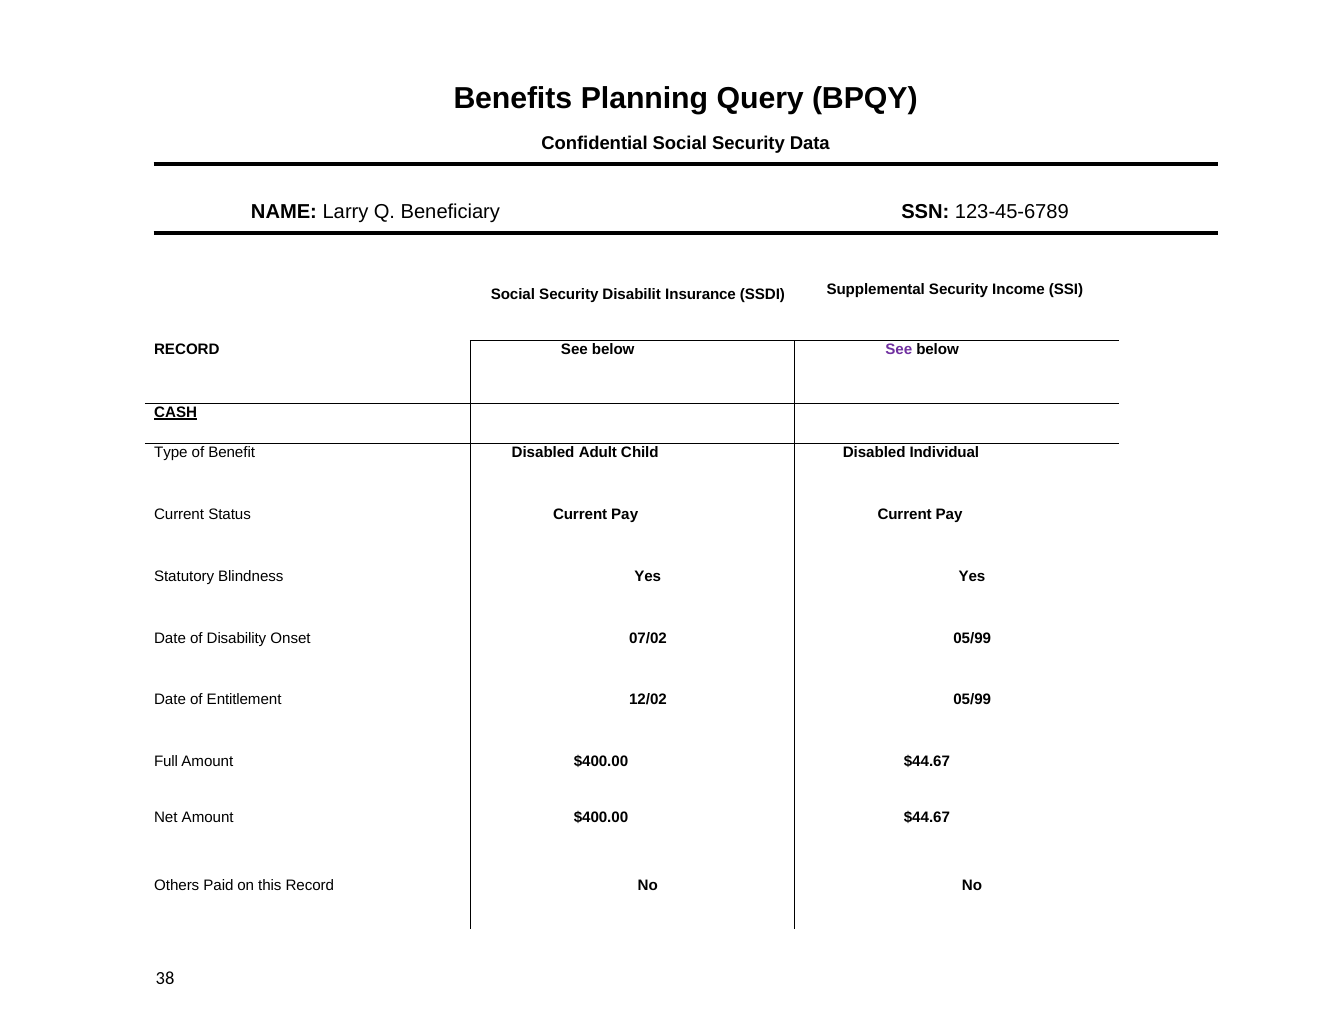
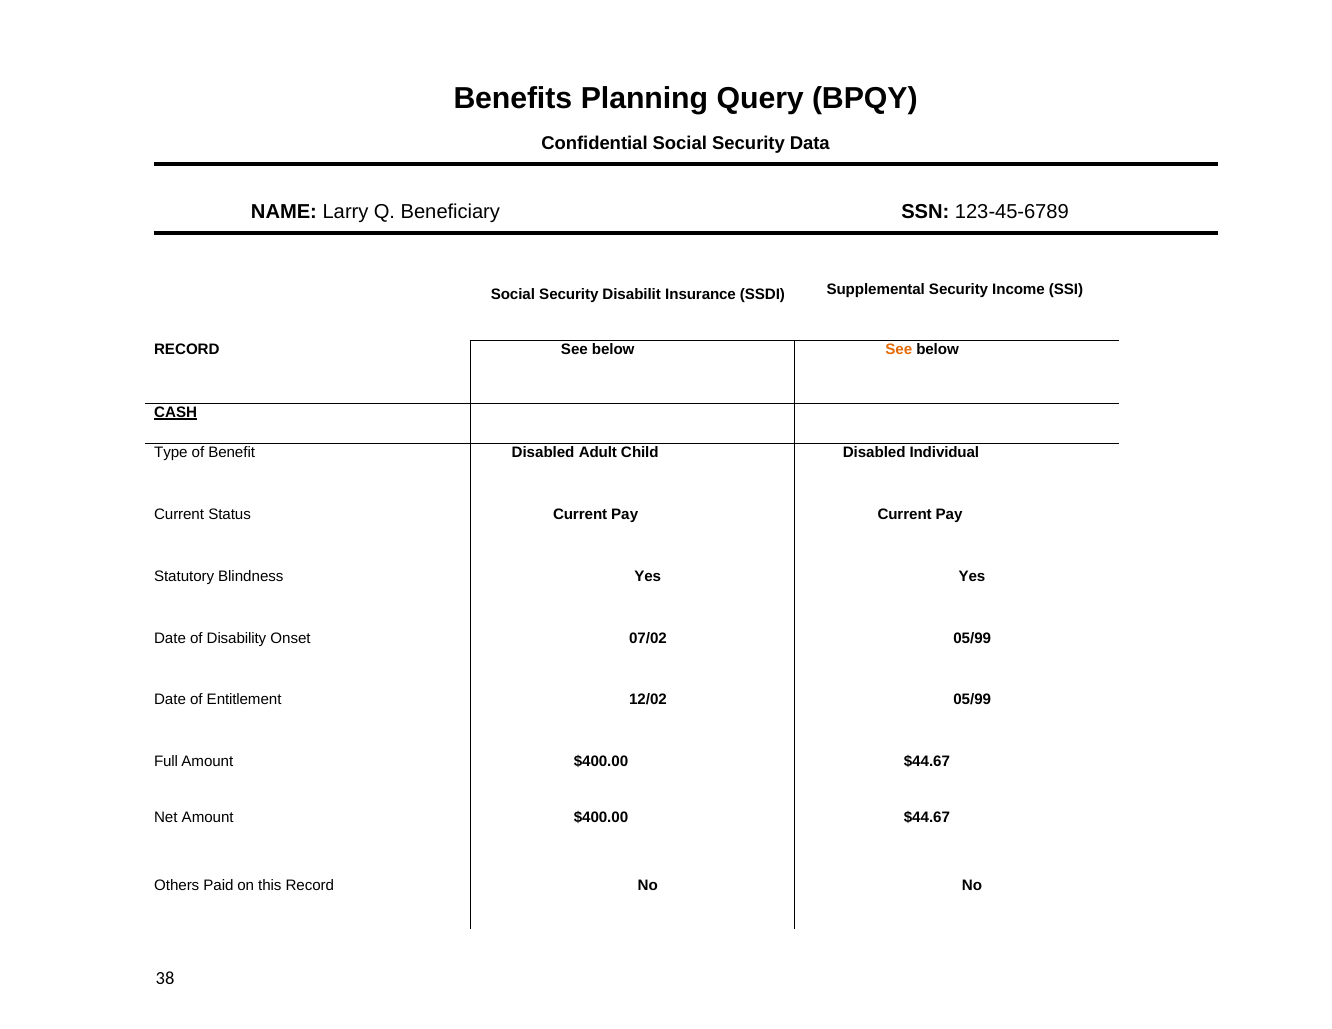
See colour: purple -> orange (899, 350)
